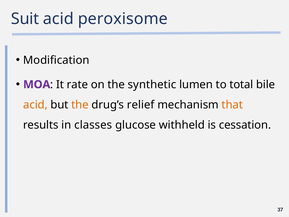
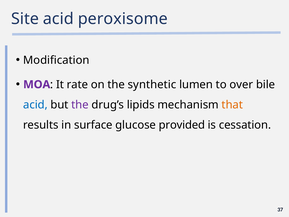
Suit: Suit -> Site (25, 19)
total: total -> over (241, 84)
acid colour: orange -> blue (35, 105)
the colour: orange -> purple (80, 105)
relief: relief -> lipids (141, 105)
classes: classes -> surface (93, 125)
withheld: withheld -> provided (182, 125)
